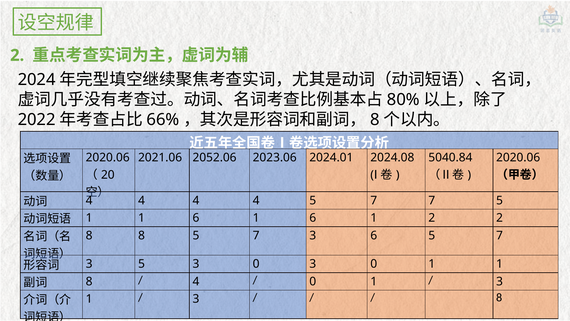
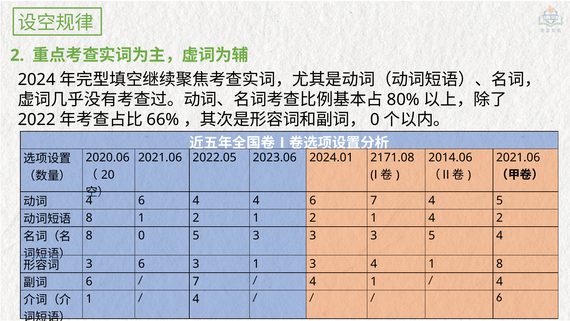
8: 8 -> 0 (375, 120)
2052.06: 2052.06 -> 2022.05 (215, 157)
2024.08: 2024.08 -> 2171.08 (392, 157)
5040.84: 5040.84 -> 2014.06 (450, 157)
2020.06: 2020.06 -> 2021.06 (518, 157)
4: 4 -> 6 (142, 200)
4 4 5: 5 -> 6 (313, 200)
7 7: 7 -> 4 (432, 200)
1: 1 -> 8 (89, 218)
6: 6 -> 2 (196, 218)
6: 6 -> 2 (313, 218)
1 2: 2 -> 4 (432, 218)
8 8: 8 -> 0 (142, 235)
7: 7 -> 3 (256, 235)
6: 6 -> 3 (374, 235)
7: 7 -> 4 (500, 235)
3 5: 5 -> 6 (142, 264)
0: 0 -> 1 (256, 264)
0: 0 -> 4 (374, 264)
1: 1 -> 8 (500, 264)
8: 8 -> 6 (89, 281)
4: 4 -> 7 (196, 281)
0: 0 -> 4 (313, 281)
3: 3 -> 4 (500, 281)
3: 3 -> 4 (196, 299)
8: 8 -> 6 (499, 297)
